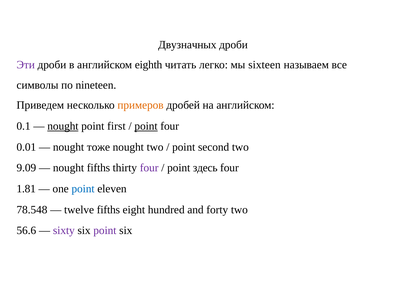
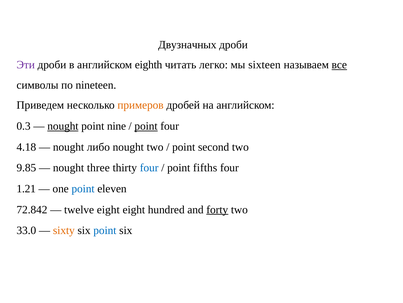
все underline: none -> present (339, 65)
0.1: 0.1 -> 0.3 (24, 126)
first: first -> nine (117, 126)
0.01: 0.01 -> 4.18 (26, 147)
тоже: тоже -> либо (98, 147)
9.09: 9.09 -> 9.85 (26, 167)
nought fifths: fifths -> three (98, 167)
four colour: purple -> blue (149, 167)
здесь: здесь -> fifths (205, 167)
1.81: 1.81 -> 1.21 (26, 188)
78.548: 78.548 -> 72.842 (32, 209)
twelve fifths: fifths -> eight (108, 209)
forty underline: none -> present (217, 209)
56.6: 56.6 -> 33.0 (26, 230)
sixty colour: purple -> orange (64, 230)
point colour: purple -> blue (105, 230)
